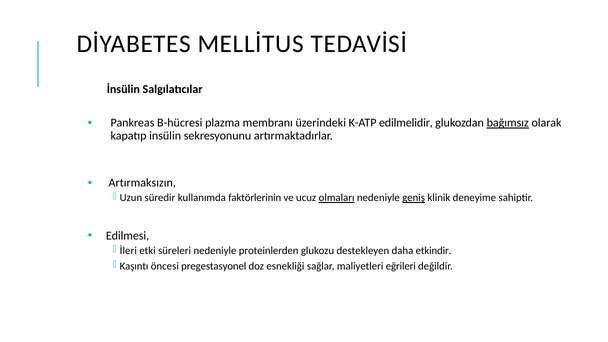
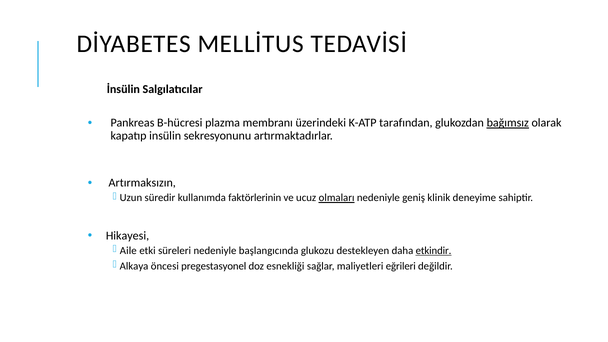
edilmelidir: edilmelidir -> tarafından (406, 123)
geniş underline: present -> none (414, 198)
Edilmesi: Edilmesi -> Hikayesi (128, 236)
İleri: İleri -> Aile (128, 251)
proteinlerden: proteinlerden -> başlangıcında (269, 251)
etkindir underline: none -> present (434, 251)
Kaşıntı: Kaşıntı -> Alkaya (134, 266)
